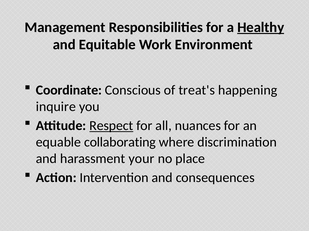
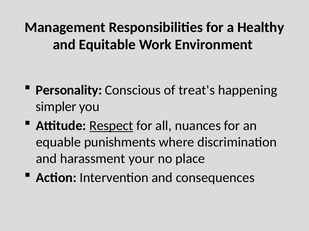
Healthy underline: present -> none (261, 27)
Coordinate: Coordinate -> Personality (69, 90)
inquire: inquire -> simpler (56, 107)
collaborating: collaborating -> punishments (120, 143)
